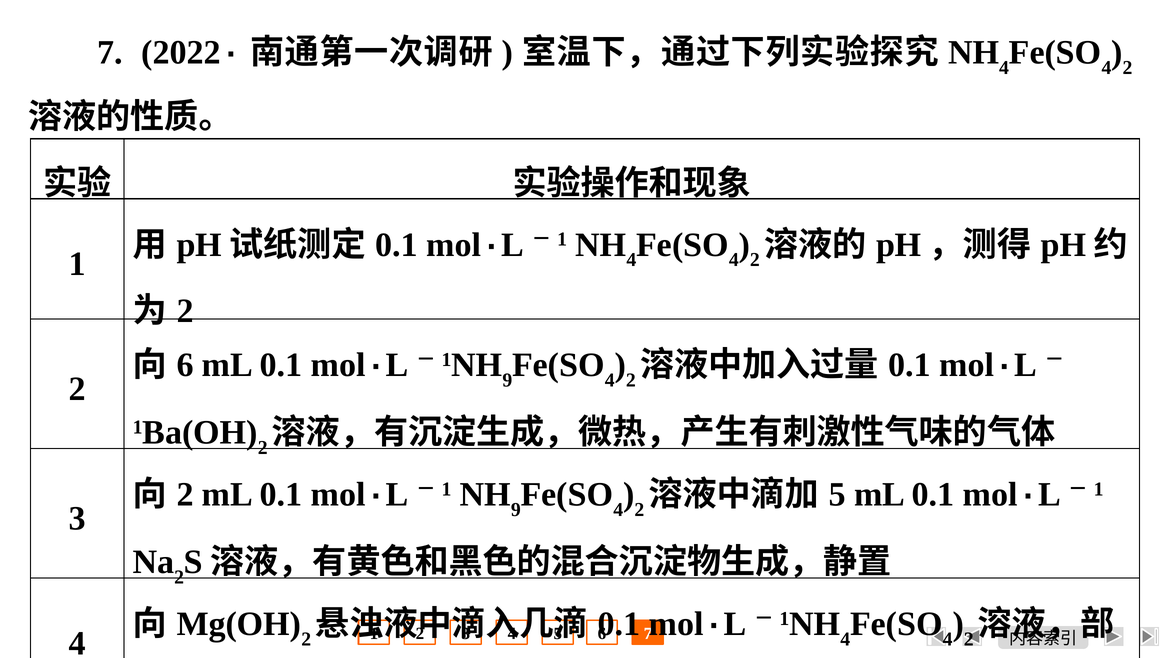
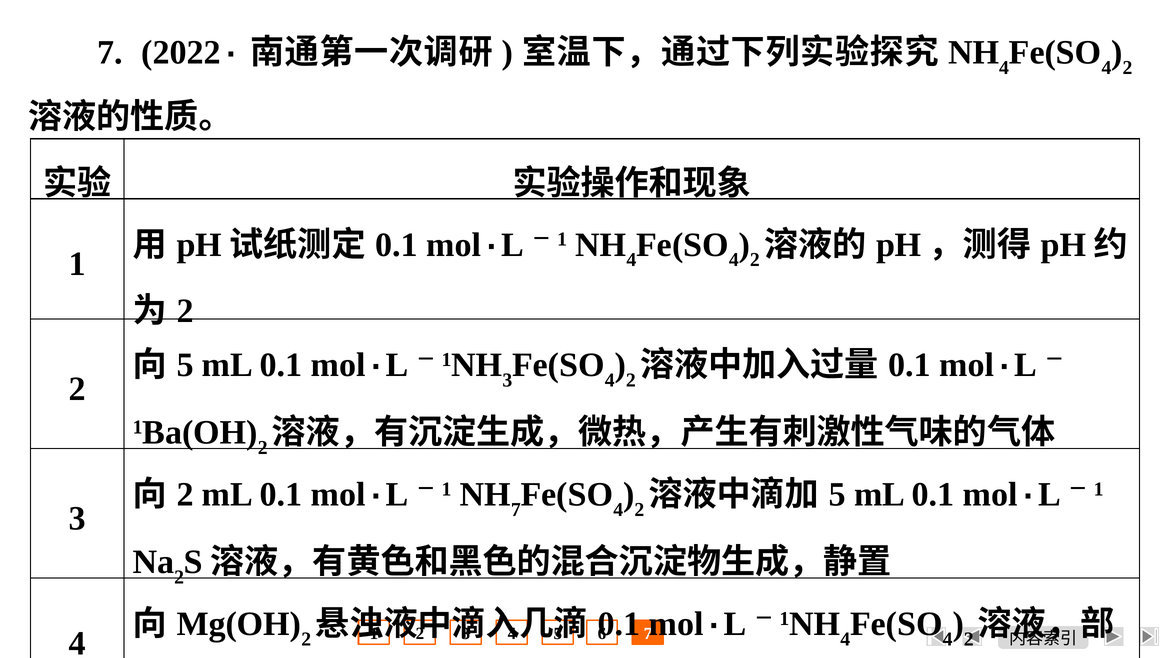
6: 6 -> 5 (185, 365)
9: 9 -> 3 (507, 380)
9: 9 -> 7 (516, 509)
